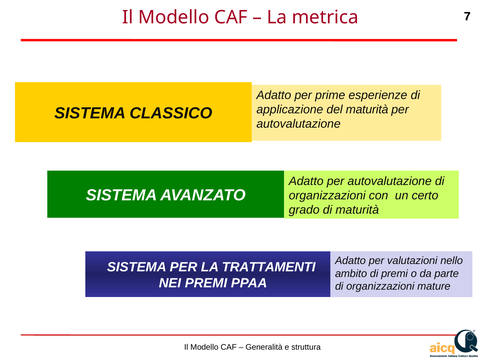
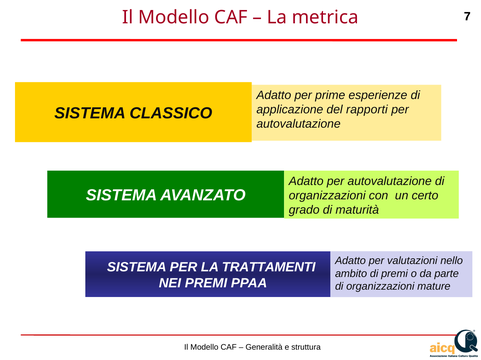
del maturità: maturità -> rapporti (367, 110)
